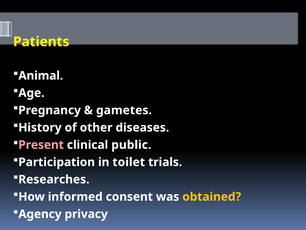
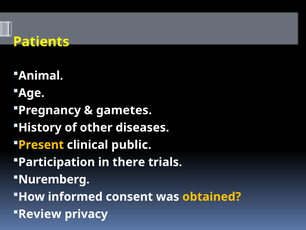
Present colour: pink -> yellow (41, 145)
toilet: toilet -> there (129, 162)
Researches: Researches -> Nuremberg (54, 179)
Agency: Agency -> Review (40, 214)
